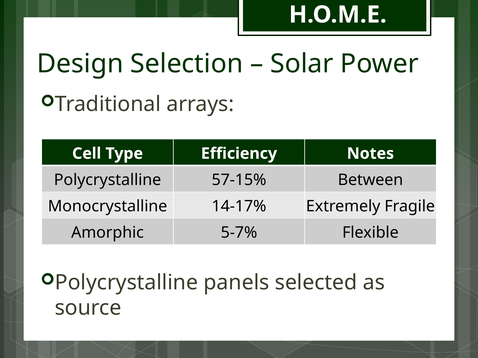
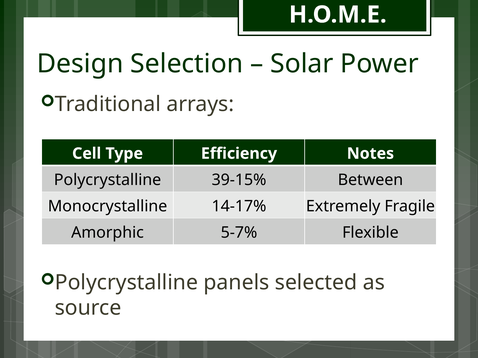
57-15%: 57-15% -> 39-15% (239, 180)
